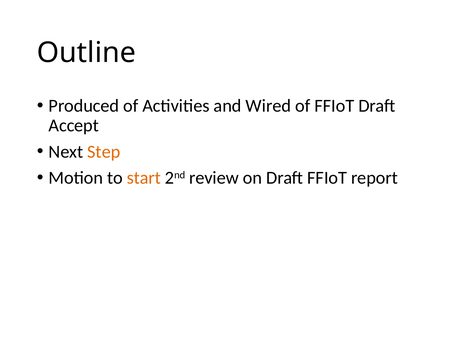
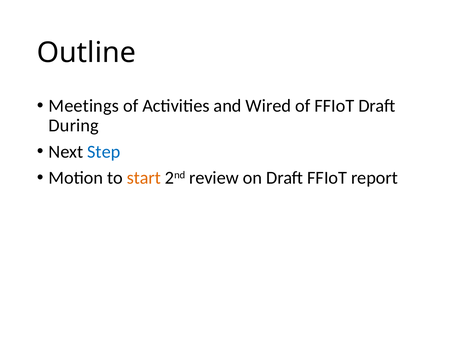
Produced: Produced -> Meetings (84, 106)
Accept: Accept -> During (74, 125)
Step colour: orange -> blue (104, 152)
